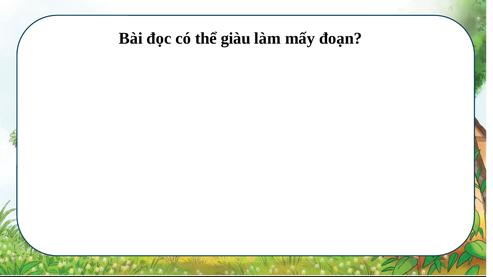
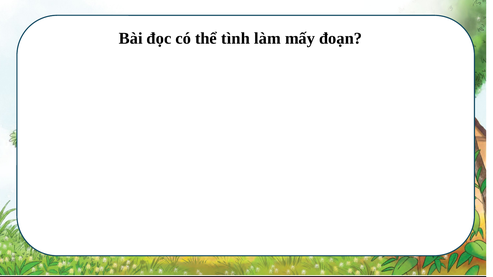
giàu: giàu -> tình (236, 38)
